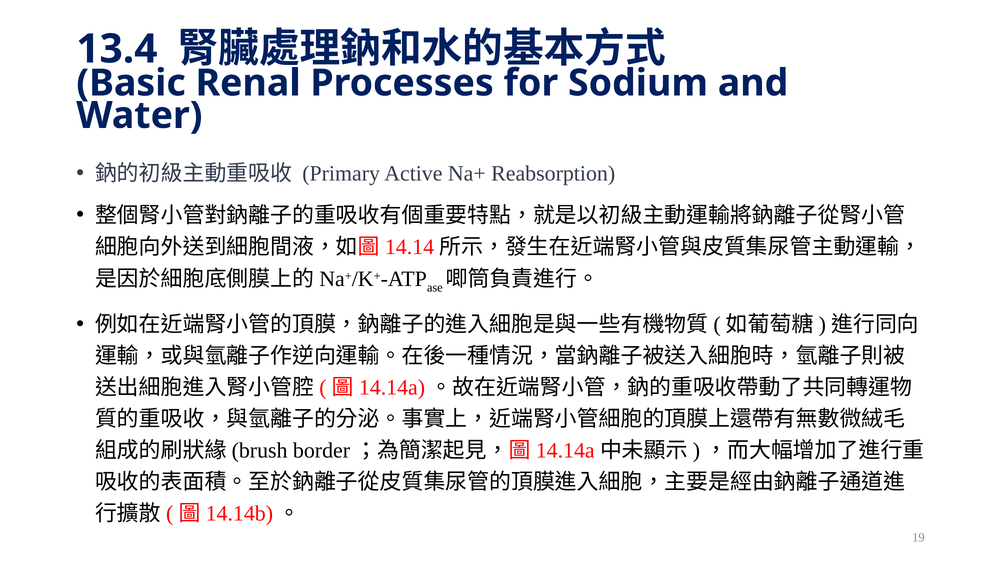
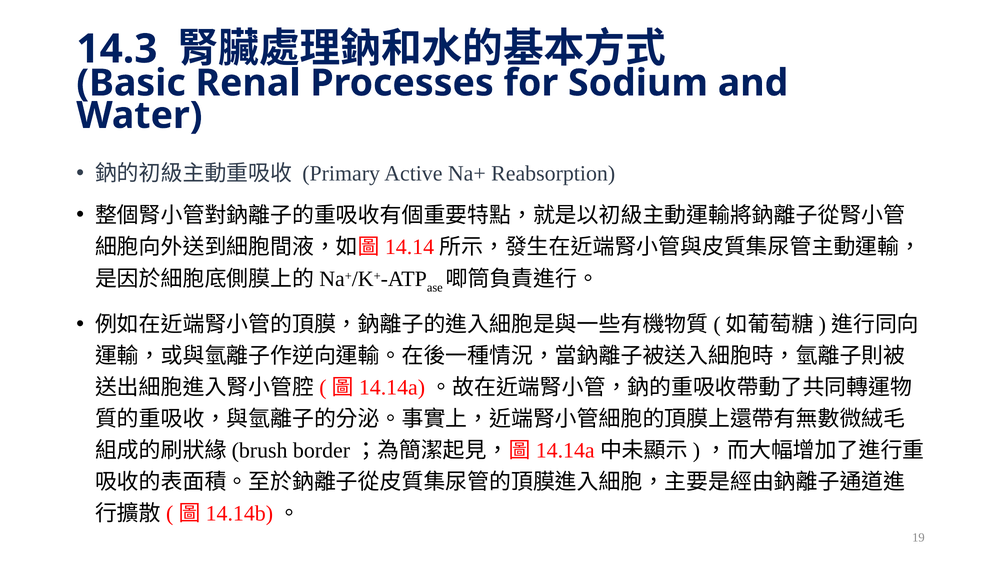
13.4: 13.4 -> 14.3 (117, 49)
